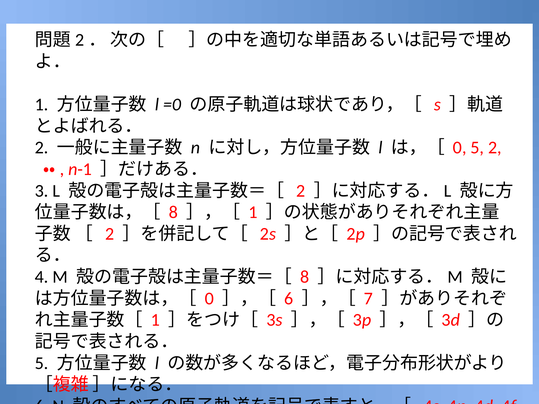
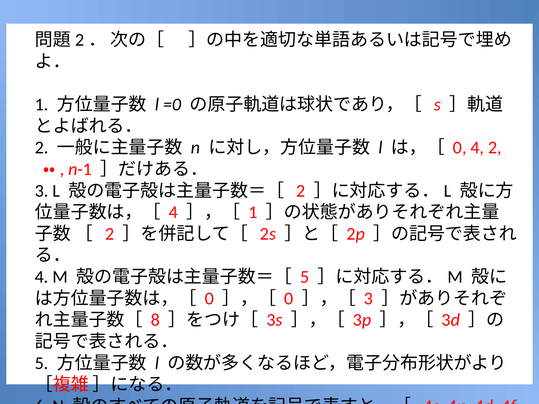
0 5: 5 -> 4 (477, 148)
8: 8 -> 4 (173, 212)
8: 8 -> 5 (305, 277)
6: 6 -> 0 (289, 299)
7: 7 -> 3 (368, 299)
1: 1 -> 8 (155, 320)
